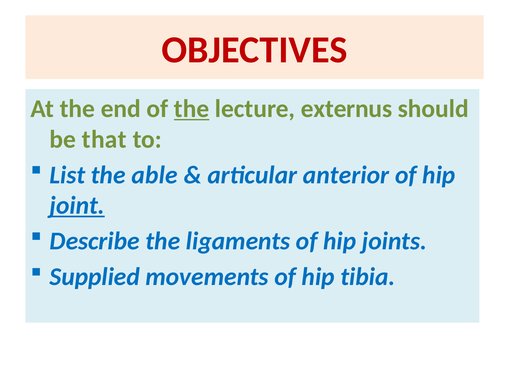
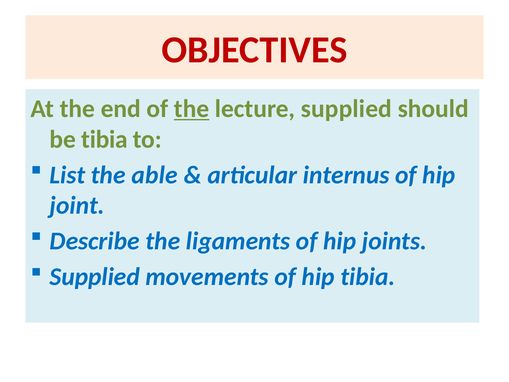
lecture externus: externus -> supplied (346, 109)
be that: that -> tibia (104, 139)
anterior: anterior -> internus (346, 175)
joint underline: present -> none (77, 205)
